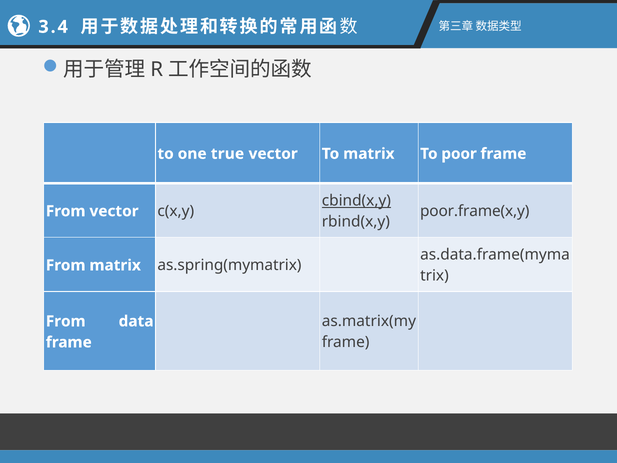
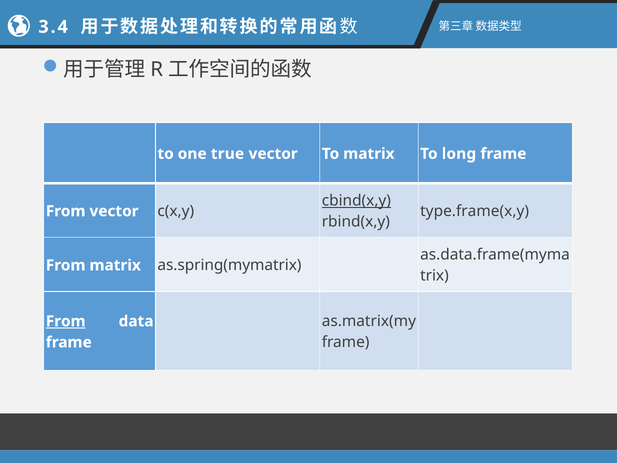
poor: poor -> long (459, 154)
poor.frame(x,y: poor.frame(x,y -> type.frame(x,y (475, 211)
From underline: none -> present (66, 321)
